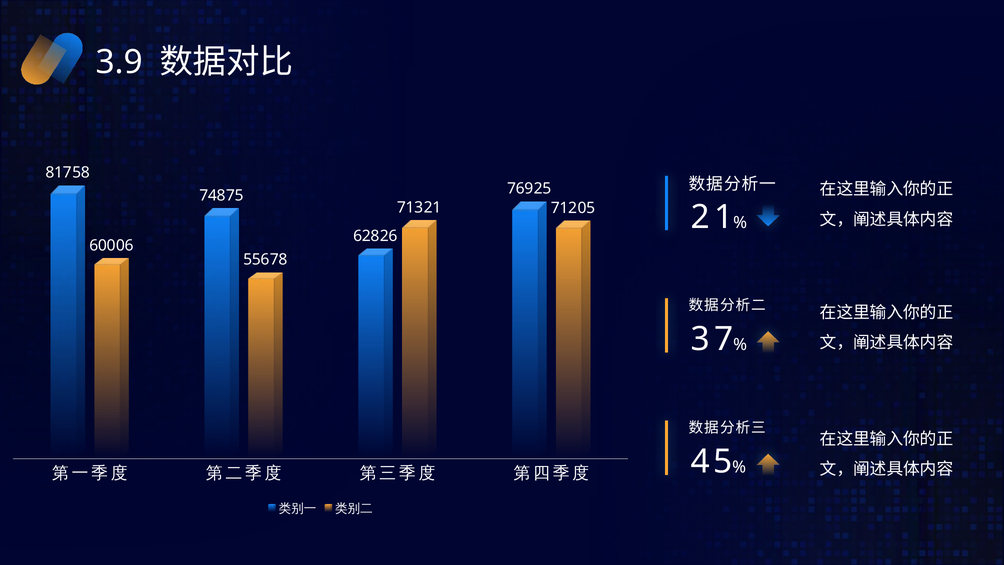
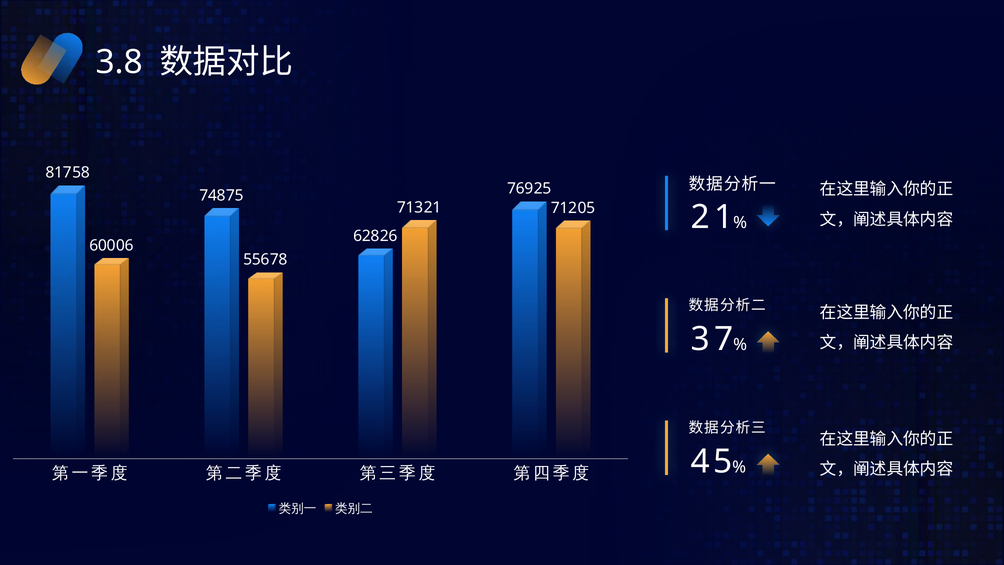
3.9: 3.9 -> 3.8 (119, 62)
